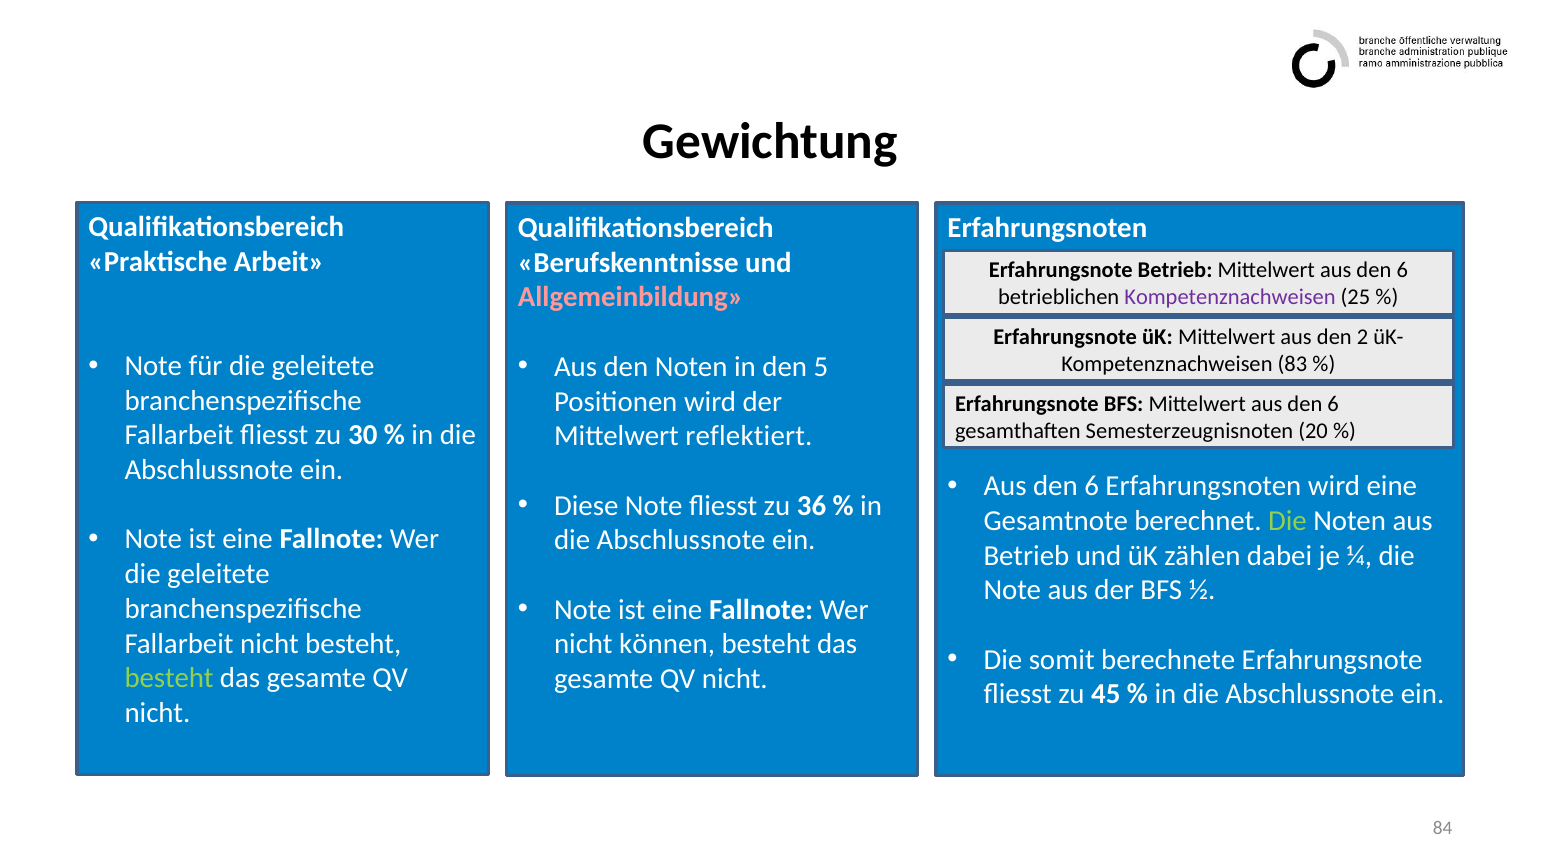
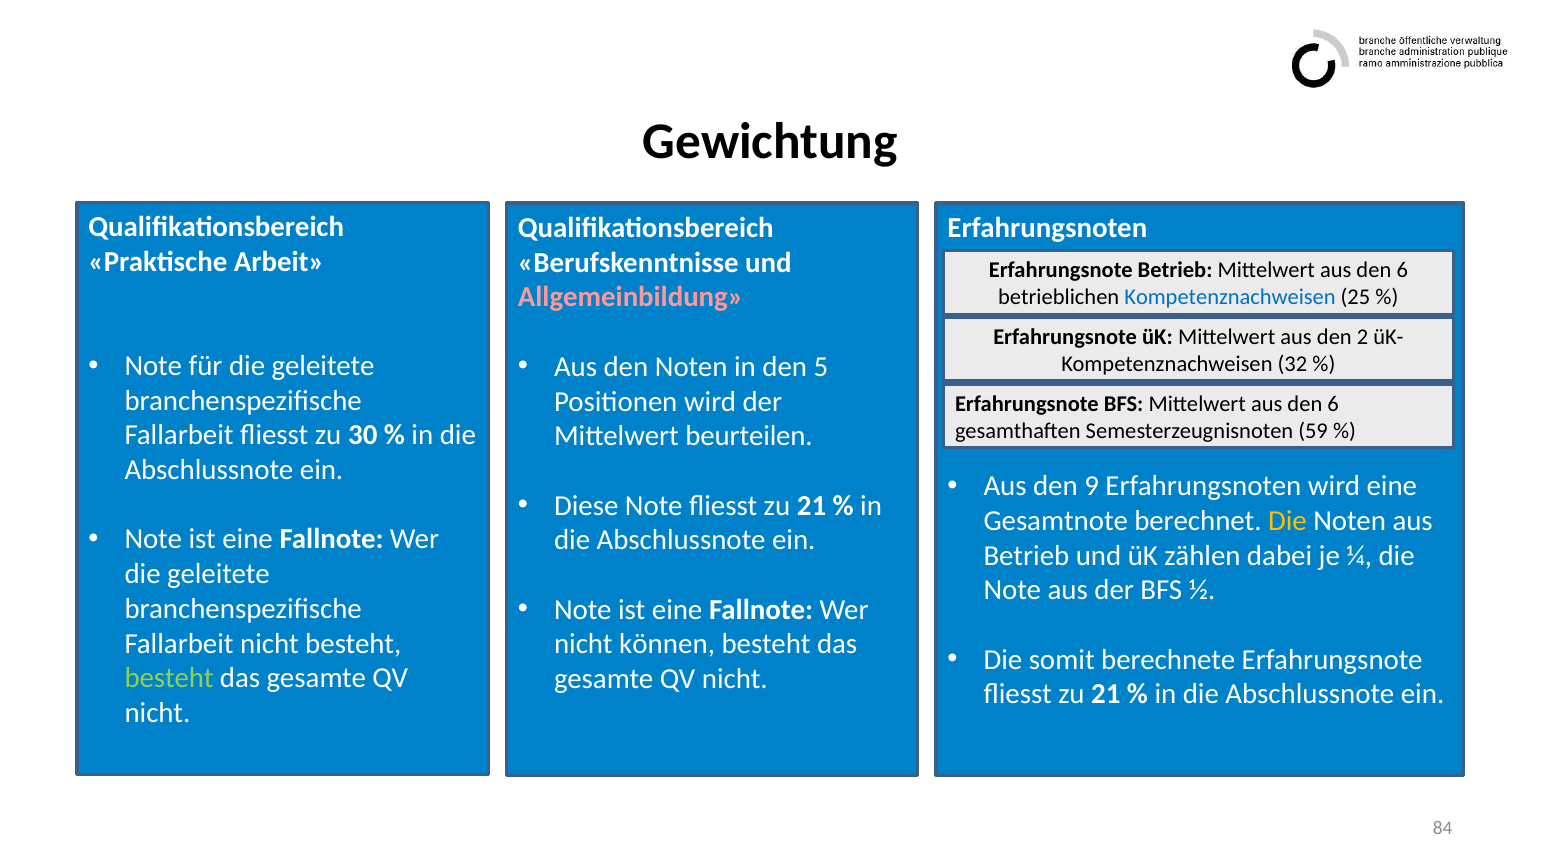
Kompetenznachweisen colour: purple -> blue (1230, 297)
83: 83 -> 32 (1292, 364)
20: 20 -> 59 (1313, 431)
reflektiert: reflektiert -> beurteilen (749, 436)
6: 6 -> 9 (1092, 486)
Note fliesst zu 36: 36 -> 21 (812, 505)
Die colour: light green -> yellow (1287, 521)
45: 45 -> 21 (1106, 694)
